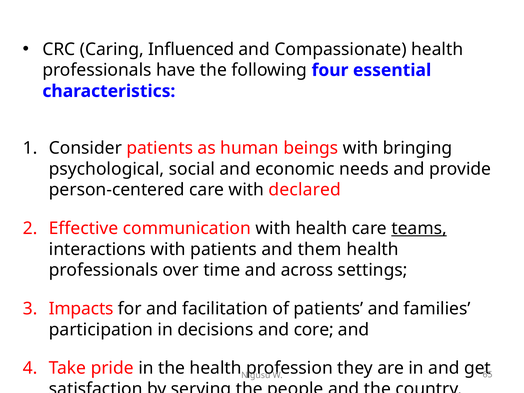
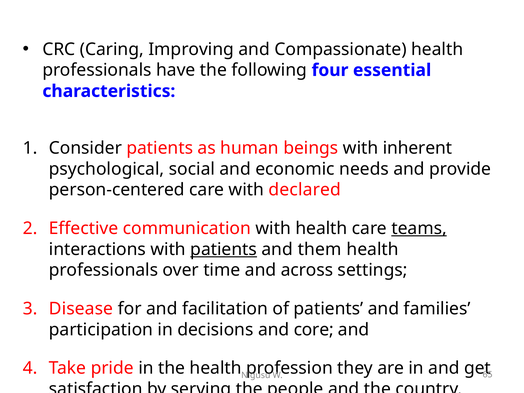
Influenced: Influenced -> Improving (191, 49)
bringing: bringing -> inherent (417, 148)
patients underline: none -> present (224, 249)
Impacts: Impacts -> Disease (81, 309)
